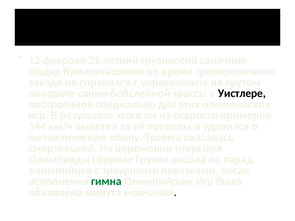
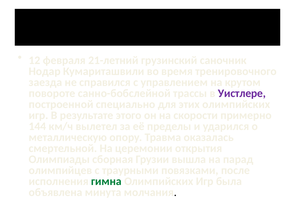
Уистлере colour: black -> purple (242, 93)
